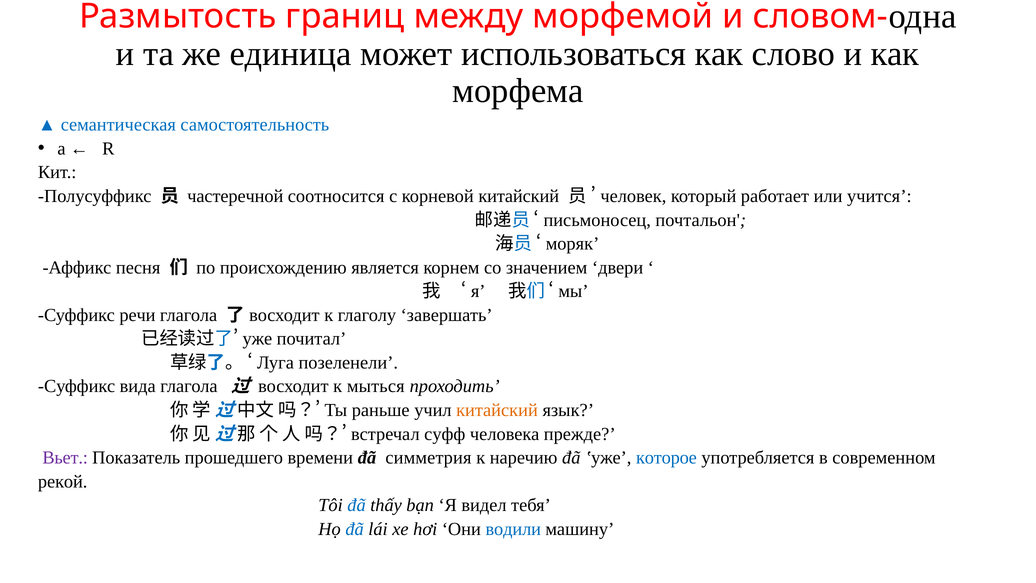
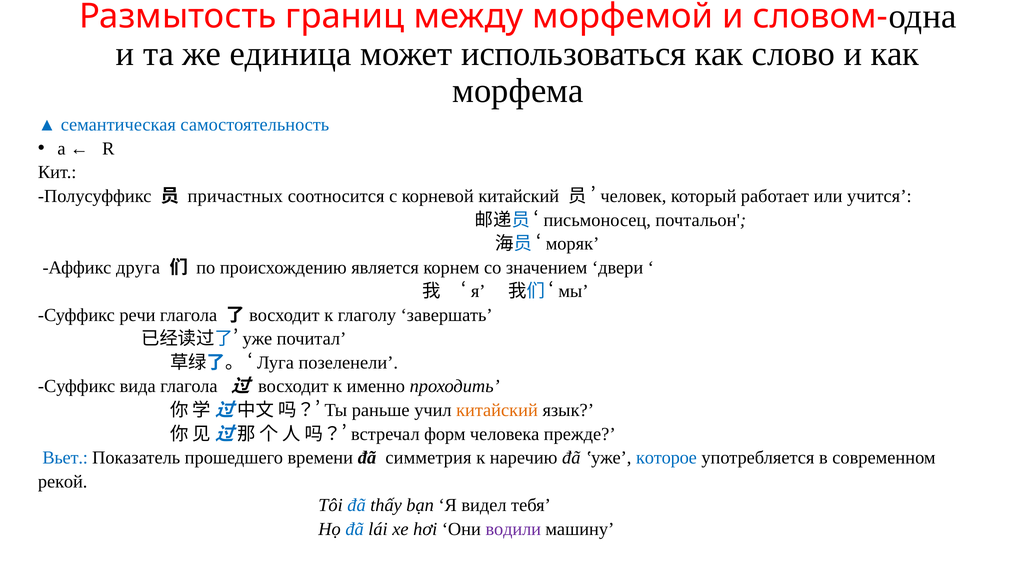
частеречной: частеречной -> причастных (235, 196)
песня: песня -> друга (138, 267)
мыться: мыться -> именно (376, 386)
суфф: суфф -> форм (445, 434)
Вьет colour: purple -> blue (65, 458)
водили colour: blue -> purple (513, 529)
